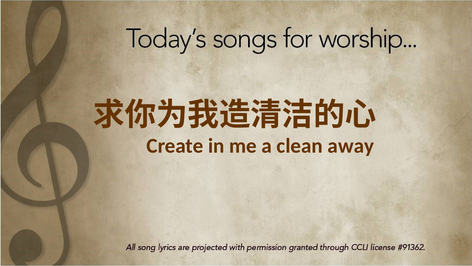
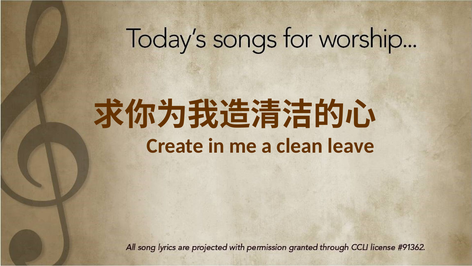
away: away -> leave (351, 146)
